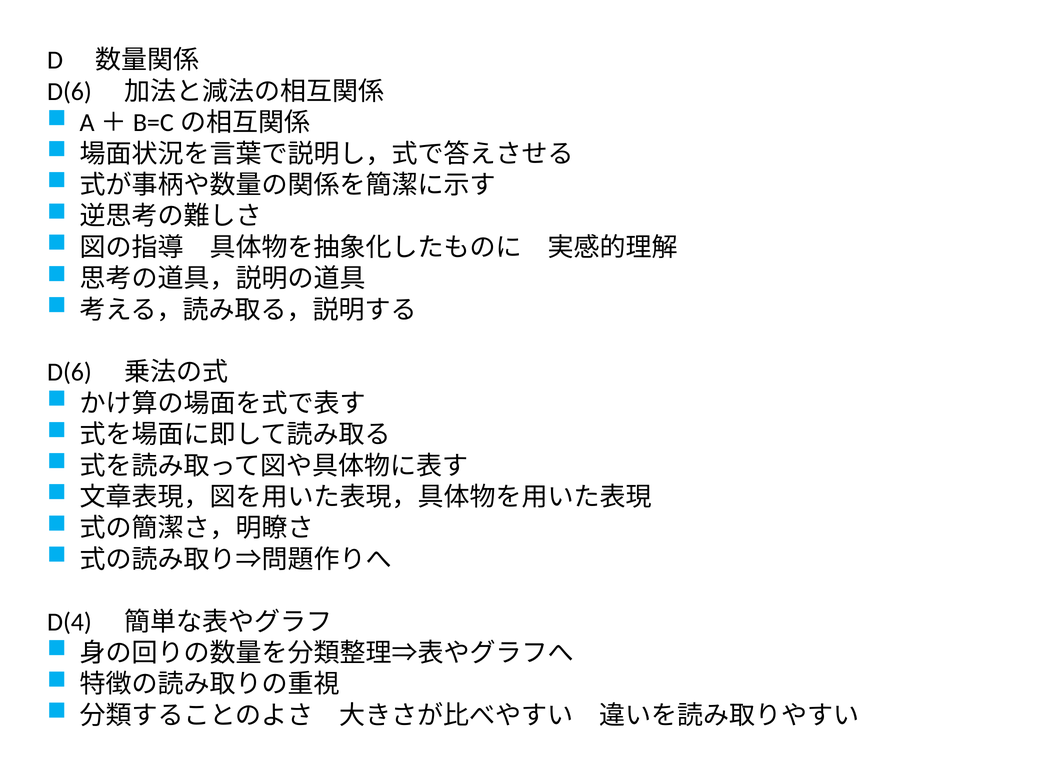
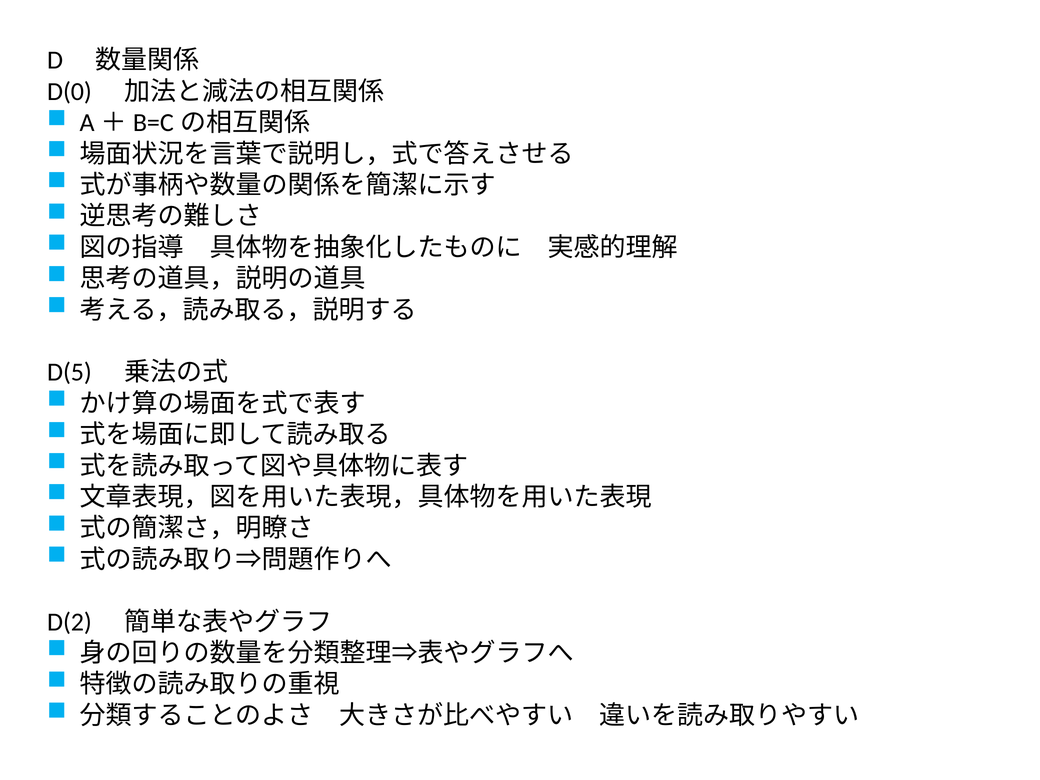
D(6: D(6 -> D(0 (69, 92)
D(6: D(6 -> D(5 (69, 372)
D(4: D(4 -> D(2 (69, 622)
